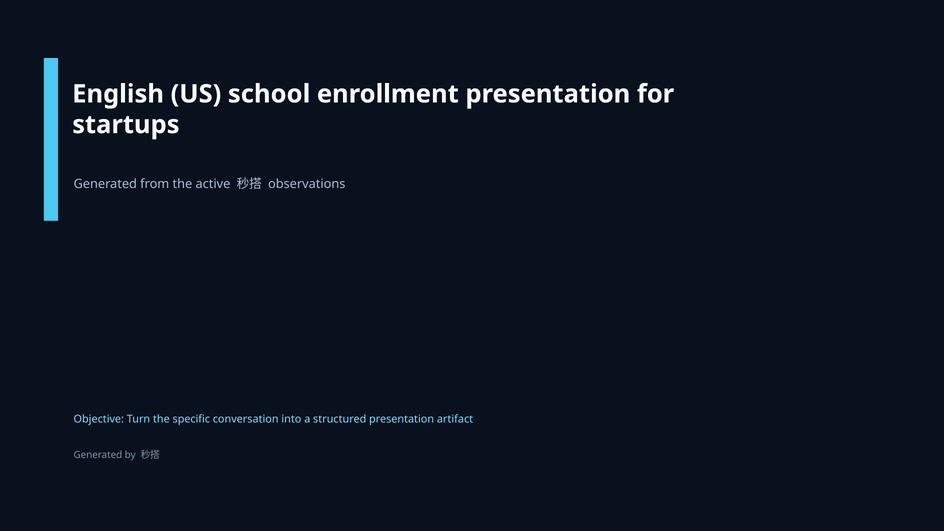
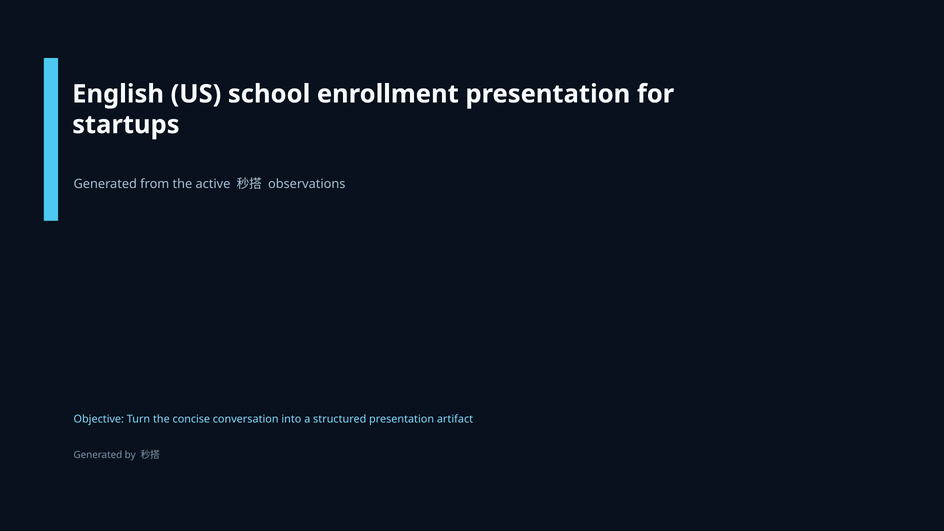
specific: specific -> concise (191, 419)
